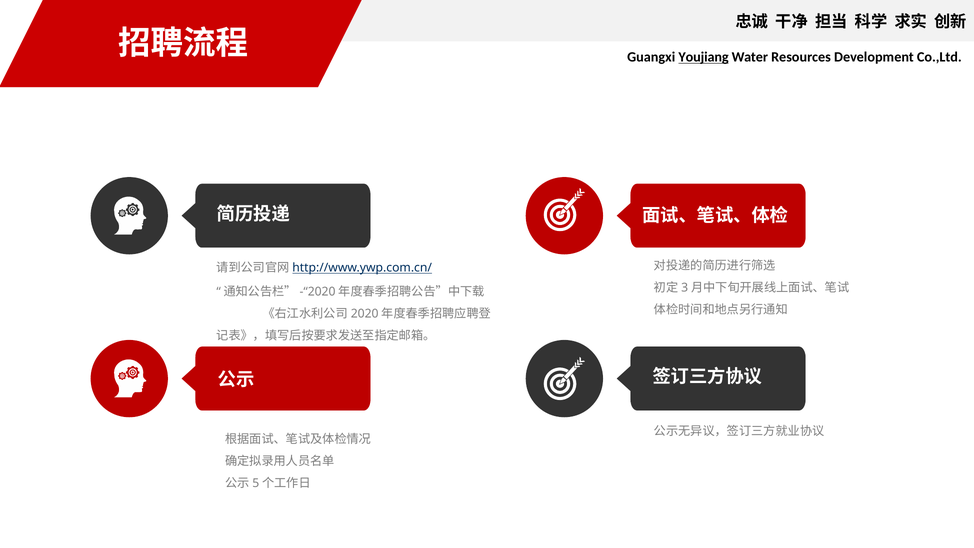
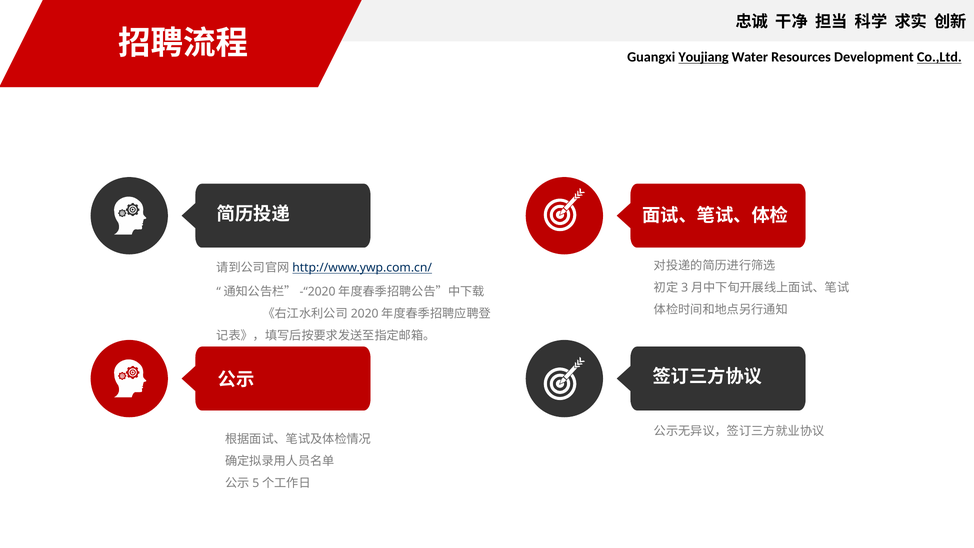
Co.,Ltd underline: none -> present (939, 57)
